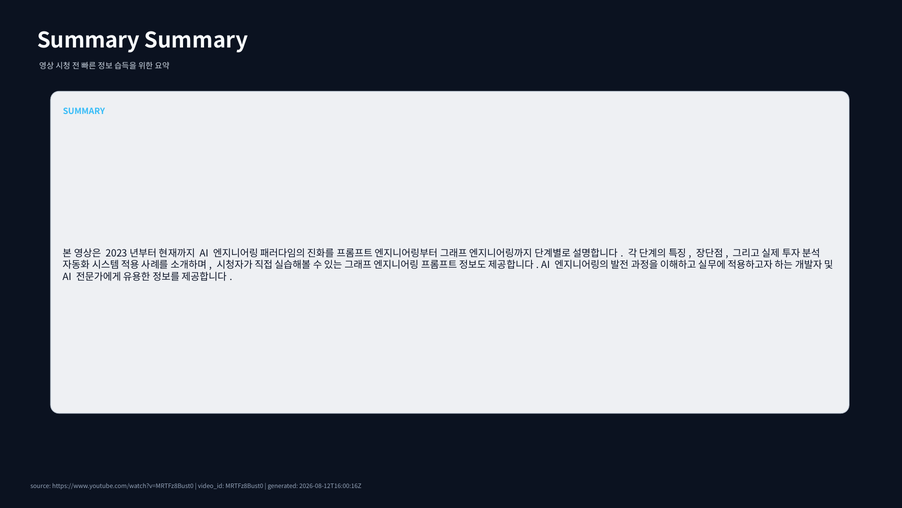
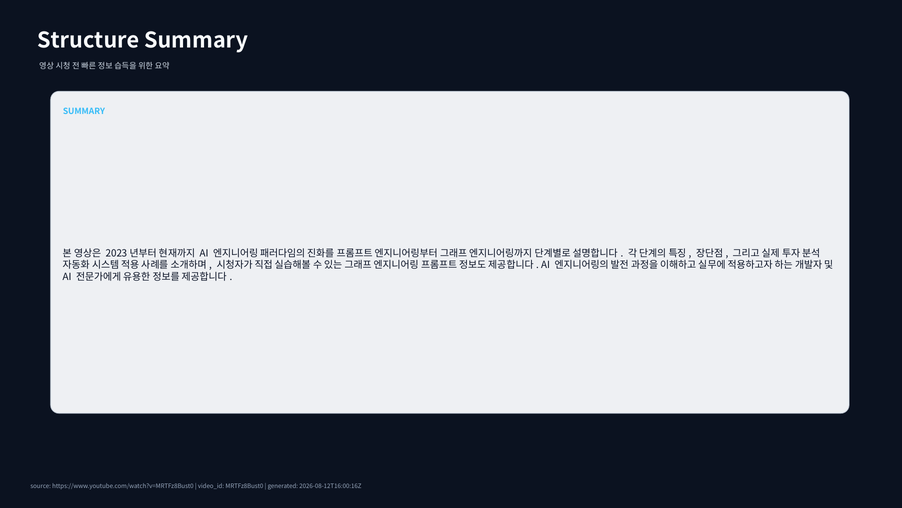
Summary: Summary -> Structure (88, 40)
